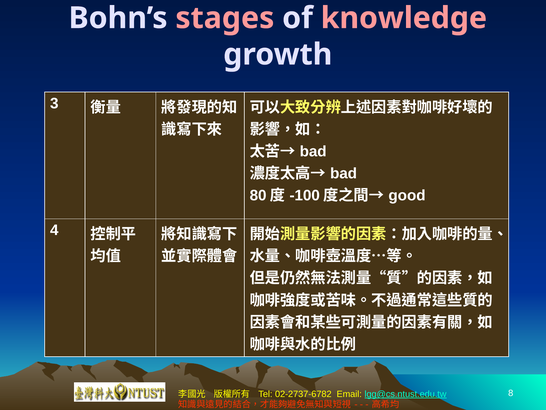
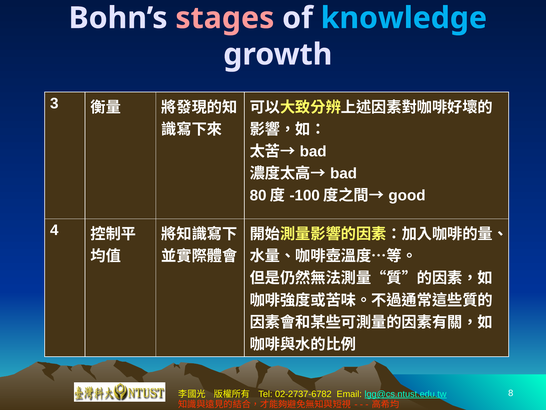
knowledge colour: pink -> light blue (404, 18)
